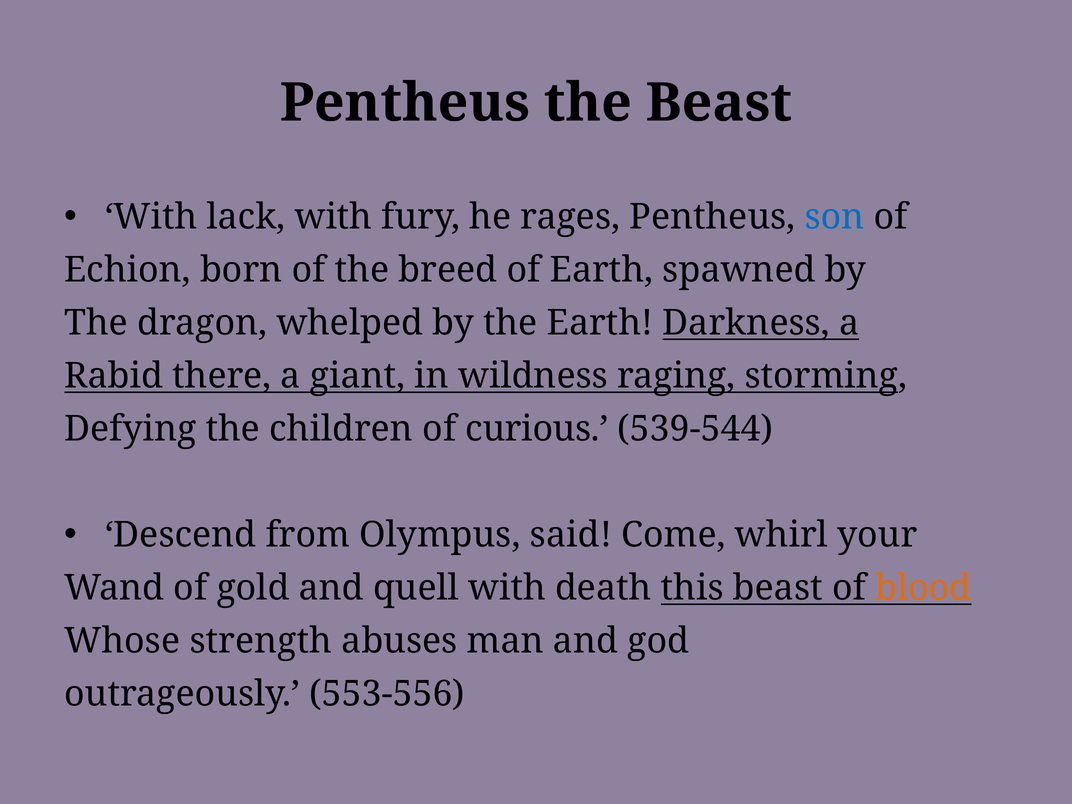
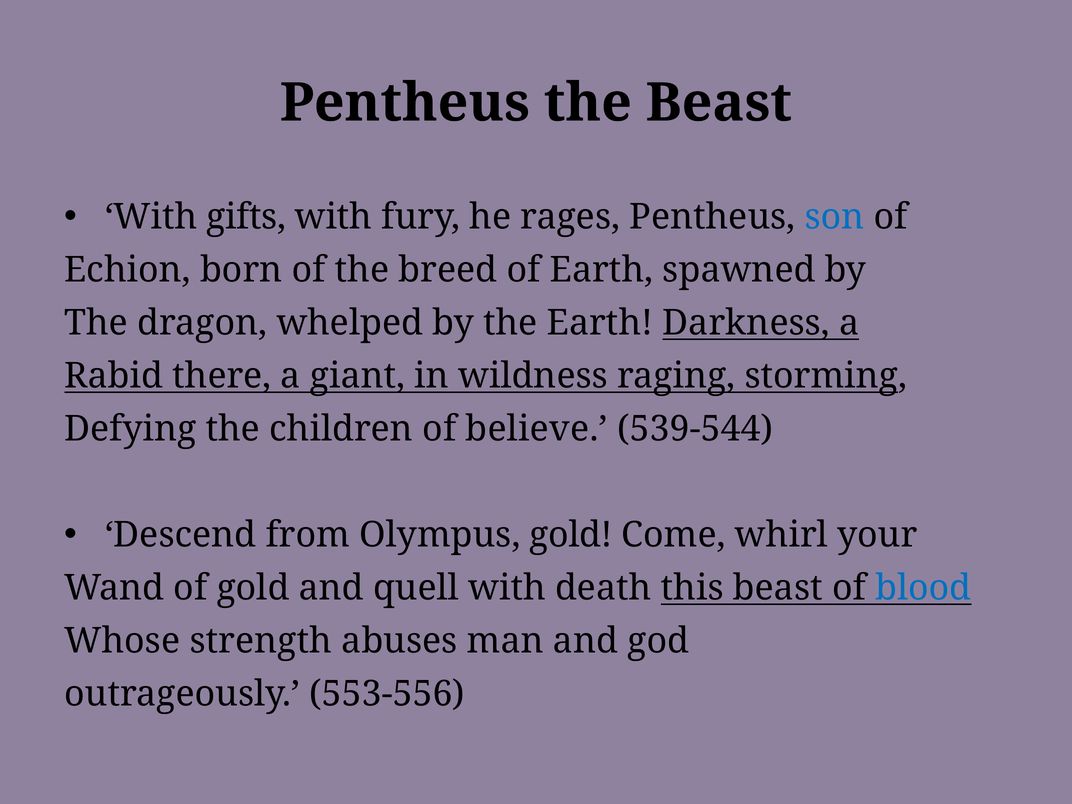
lack: lack -> gifts (246, 217)
curious: curious -> believe (537, 429)
Olympus said: said -> gold (571, 535)
blood colour: orange -> blue (923, 588)
